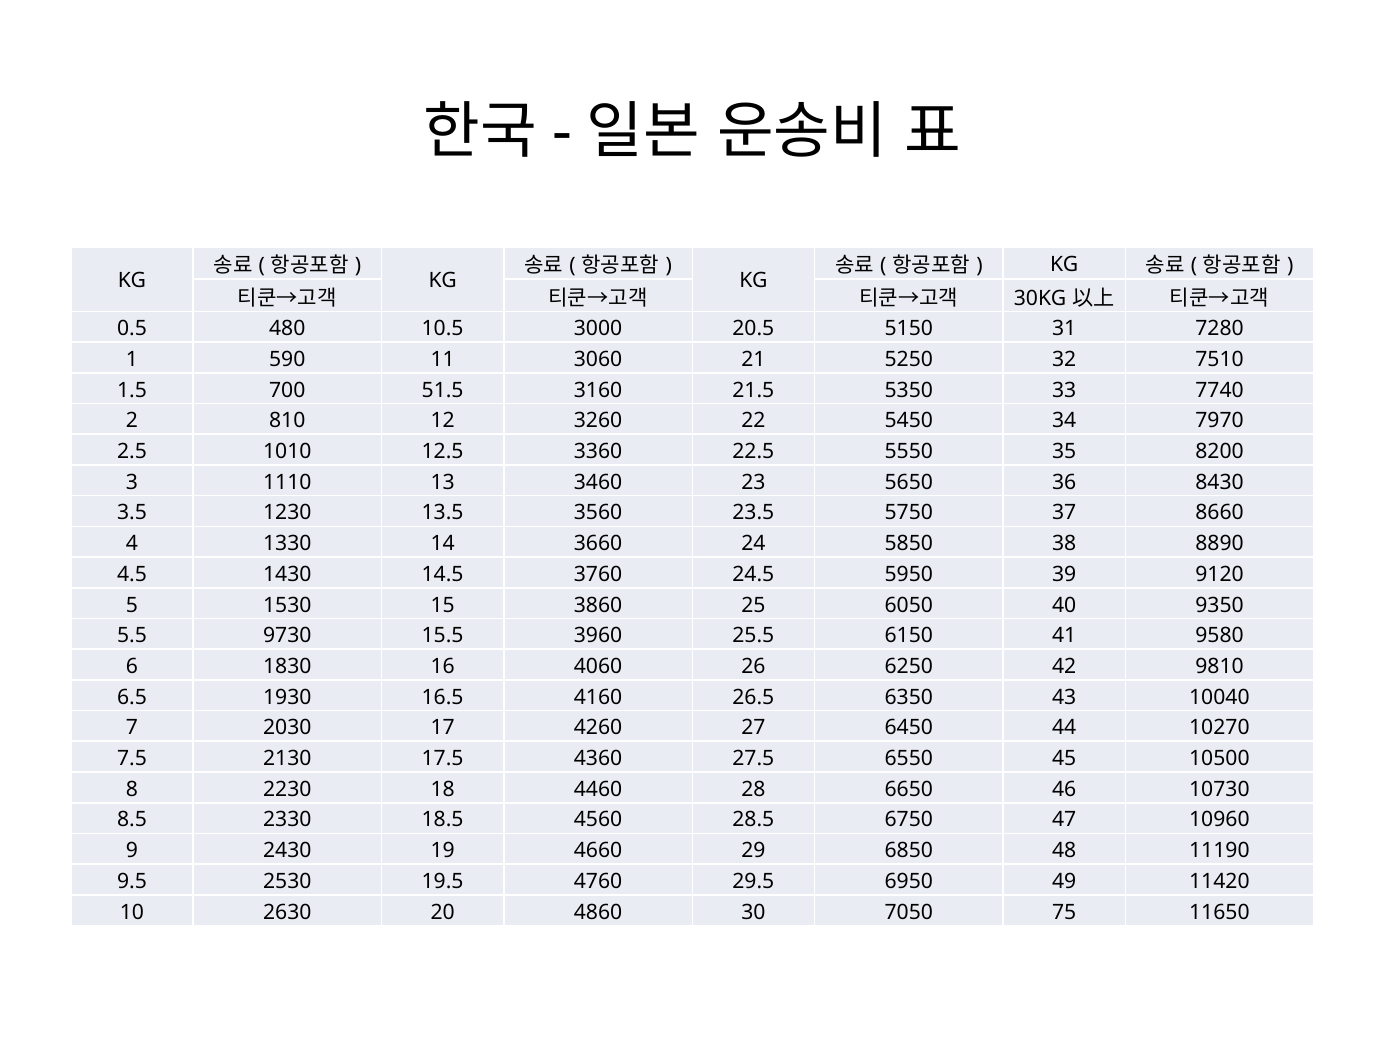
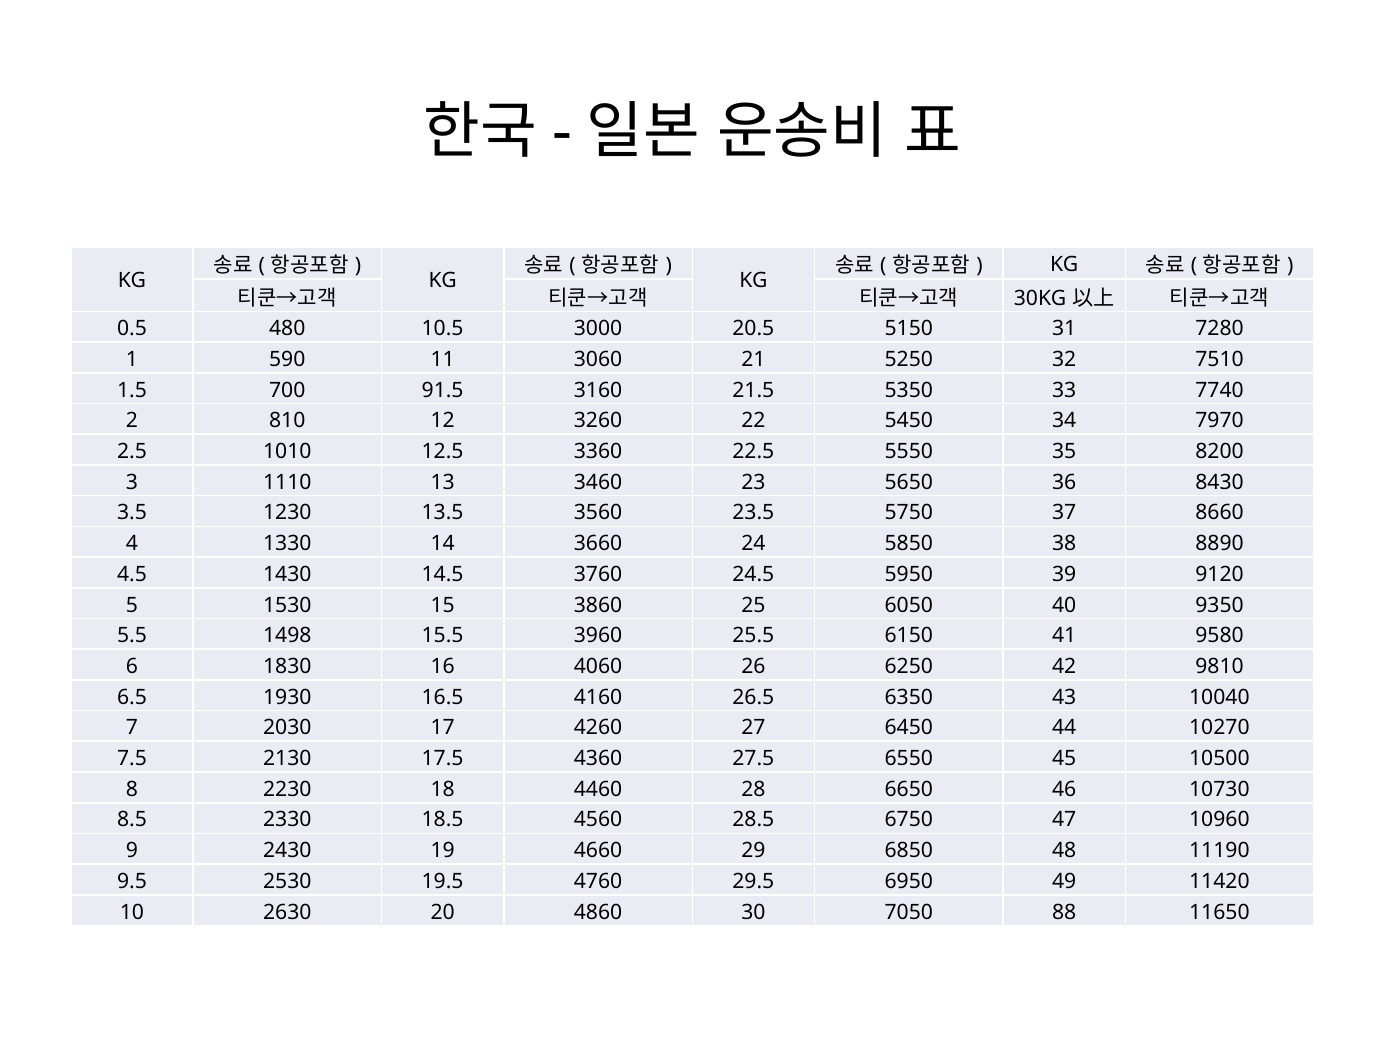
51.5: 51.5 -> 91.5 (443, 390)
9730: 9730 -> 1498 (287, 636)
75: 75 -> 88 (1064, 912)
